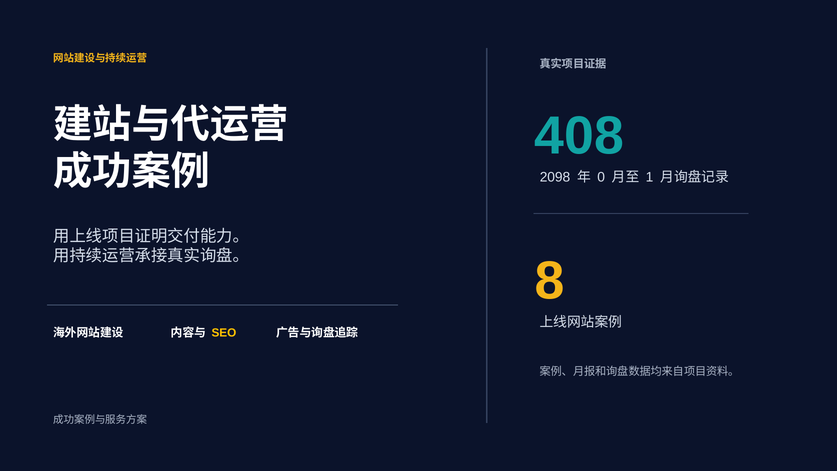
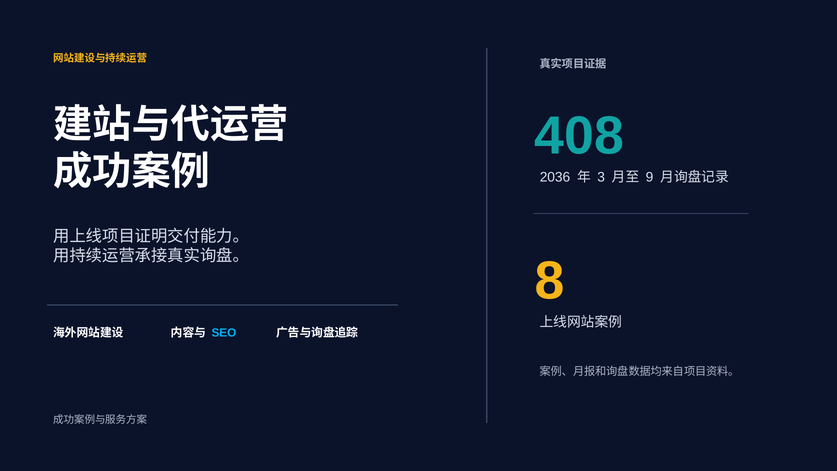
2098: 2098 -> 2036 (555, 177)
0: 0 -> 3 (601, 177)
1: 1 -> 9 (650, 177)
SEO colour: yellow -> light blue (224, 333)
